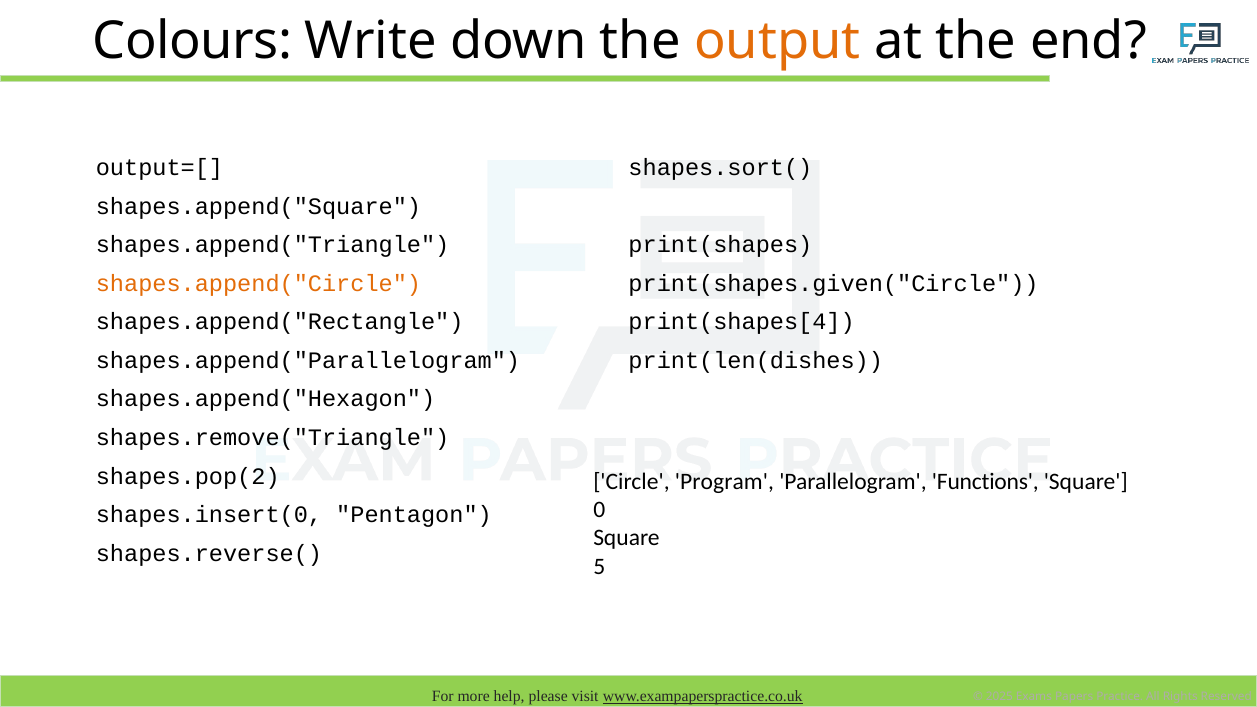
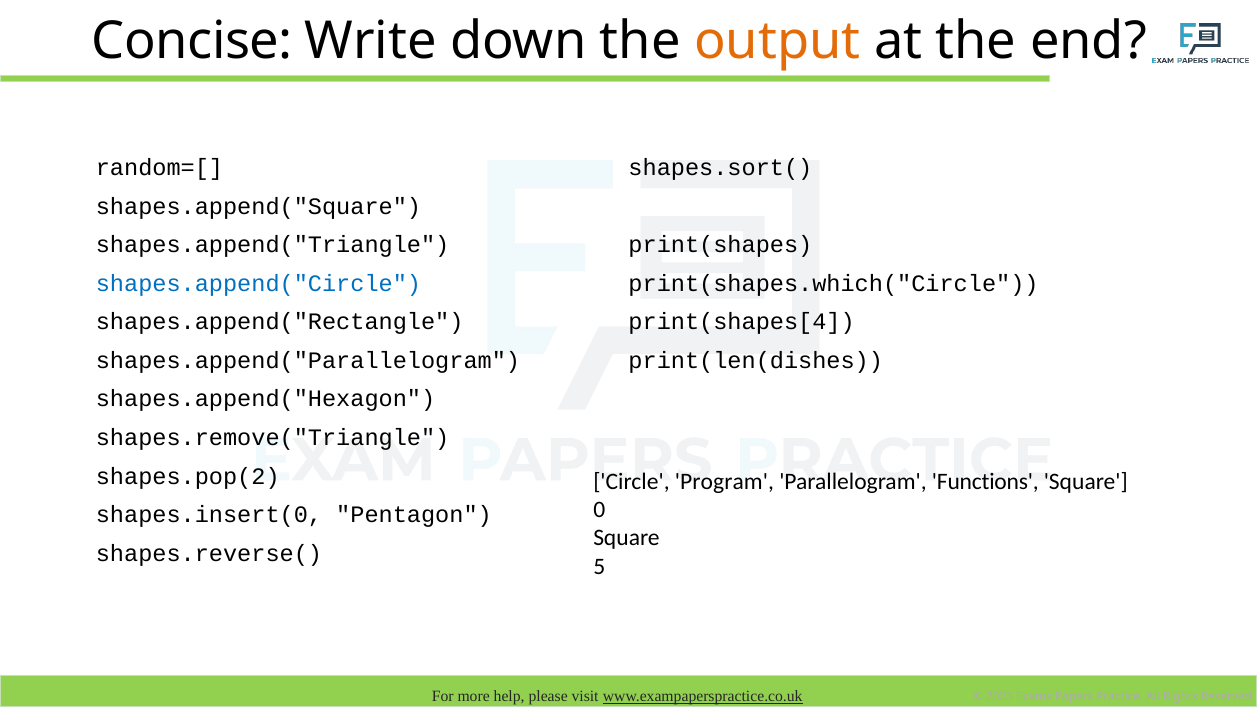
Colours: Colours -> Concise (192, 41)
output=[: output=[ -> random=[ (159, 168)
print(shapes.given("Circle: print(shapes.given("Circle -> print(shapes.which("Circle (834, 283)
shapes.append("Circle colour: orange -> blue (258, 284)
